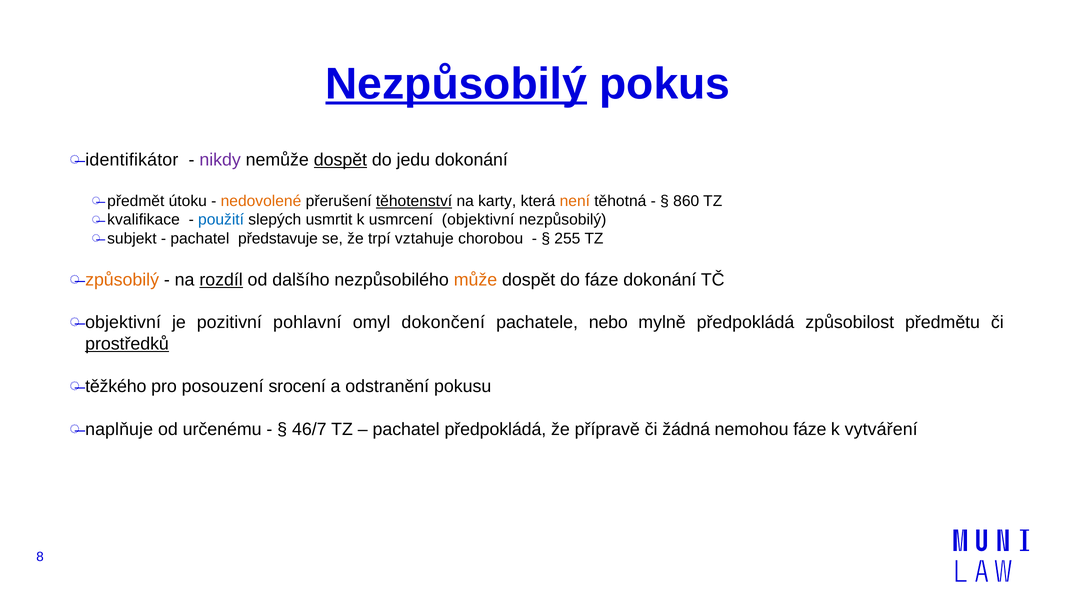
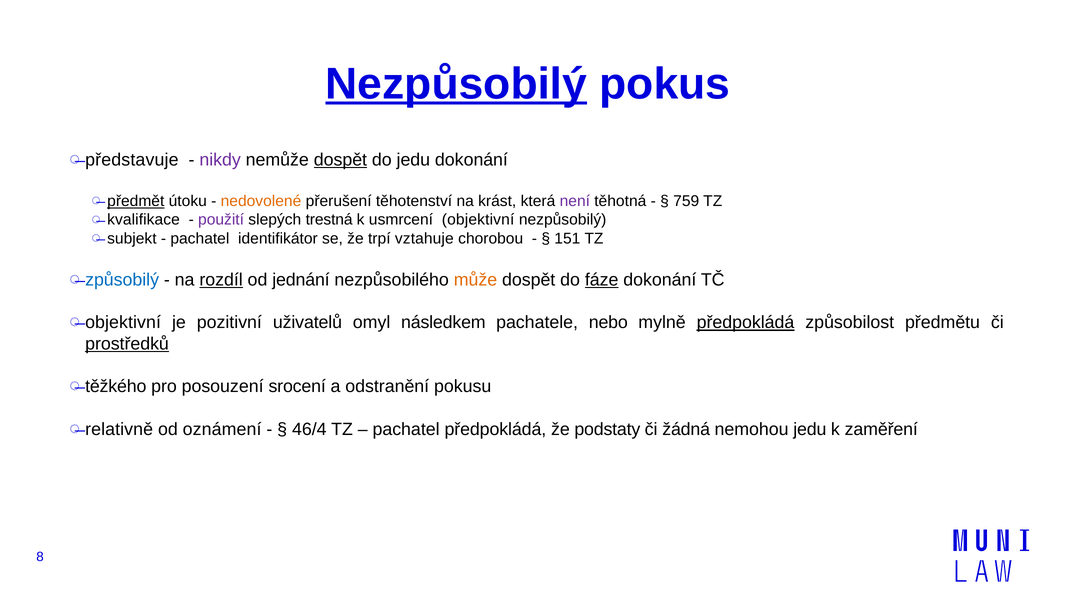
identifikátor: identifikátor -> představuje (132, 160)
předmět underline: none -> present (136, 201)
těhotenství underline: present -> none (414, 201)
karty: karty -> krást (497, 201)
není colour: orange -> purple (575, 201)
860: 860 -> 759 (686, 201)
použití colour: blue -> purple (221, 220)
usmrtit: usmrtit -> trestná (329, 220)
představuje: představuje -> identifikátor (278, 239)
255: 255 -> 151 (567, 239)
způsobilý colour: orange -> blue (122, 280)
dalšího: dalšího -> jednání (301, 280)
fáze underline: none -> present (602, 280)
pohlavní: pohlavní -> uživatelů (307, 323)
dokončení: dokončení -> následkem (443, 323)
předpokládá underline: none -> present (746, 323)
naplňuje: naplňuje -> relativně (119, 430)
určenému: určenému -> oznámení (222, 430)
46/7: 46/7 -> 46/4 (309, 430)
přípravě: přípravě -> podstaty (607, 430)
nemohou fáze: fáze -> jedu (810, 430)
vytváření: vytváření -> zaměření (881, 430)
